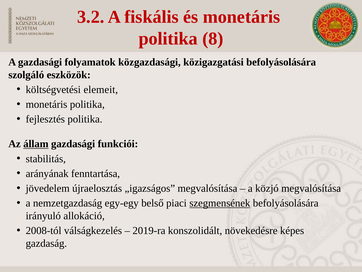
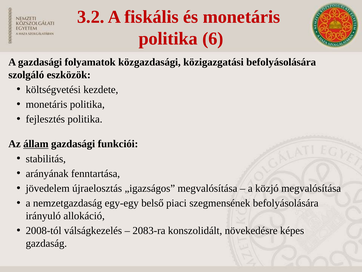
8: 8 -> 6 (213, 39)
elemeit: elemeit -> kezdete (101, 89)
szegmensének underline: present -> none (220, 203)
2019-ra: 2019-ra -> 2083-ra (149, 230)
